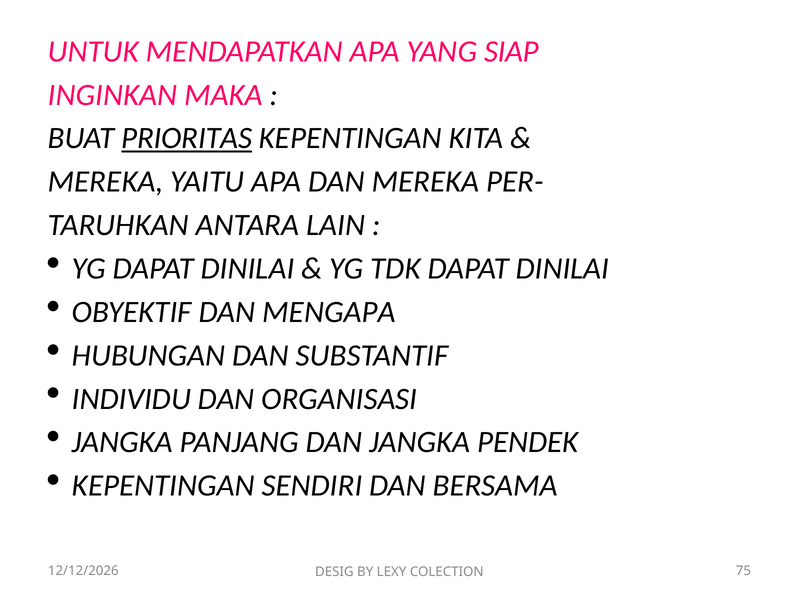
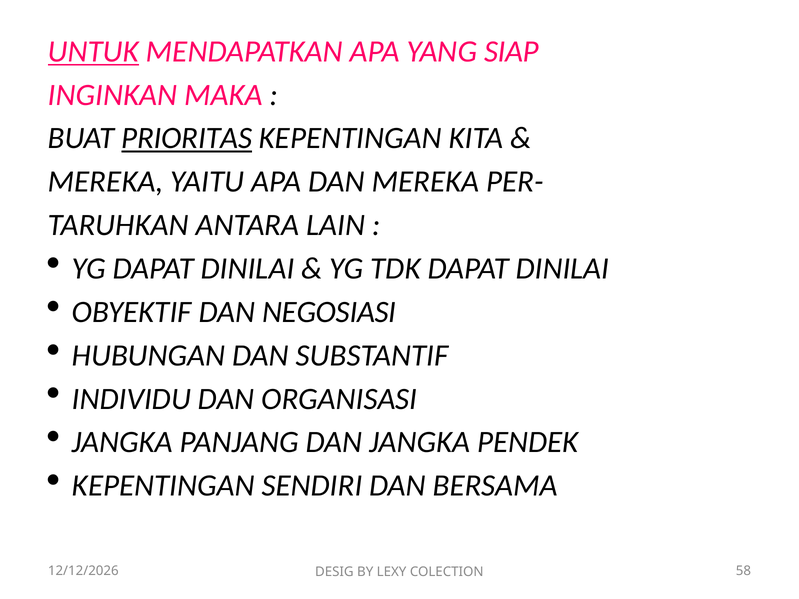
UNTUK underline: none -> present (93, 51)
MENGAPA: MENGAPA -> NEGOSIASI (329, 312)
75: 75 -> 58 (743, 571)
